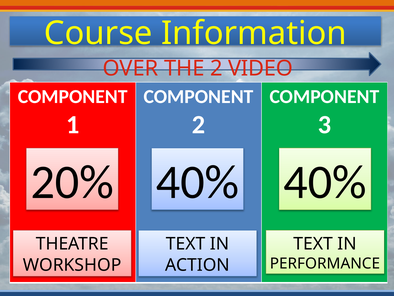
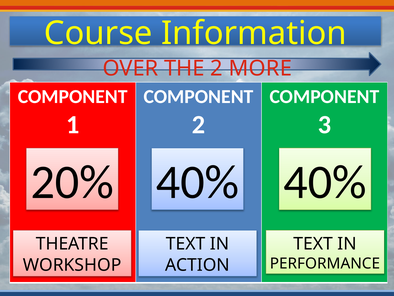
VIDEO: VIDEO -> MORE (260, 68)
